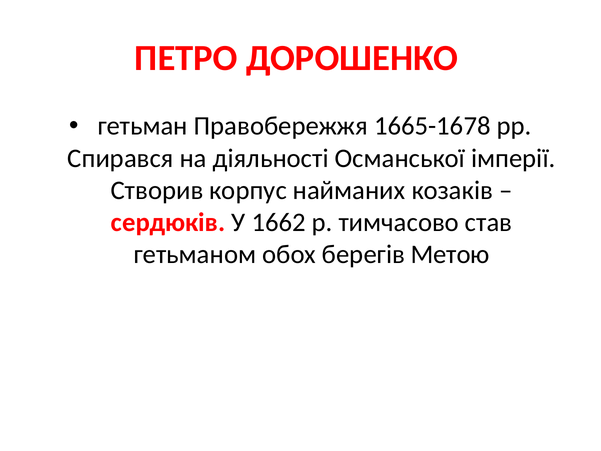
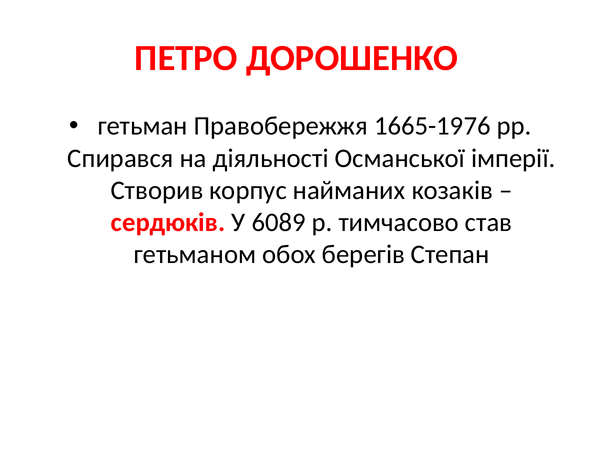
1665-1678: 1665-1678 -> 1665-1976 (432, 126)
1662: 1662 -> 6089 (279, 222)
Метою: Метою -> Степан (450, 254)
